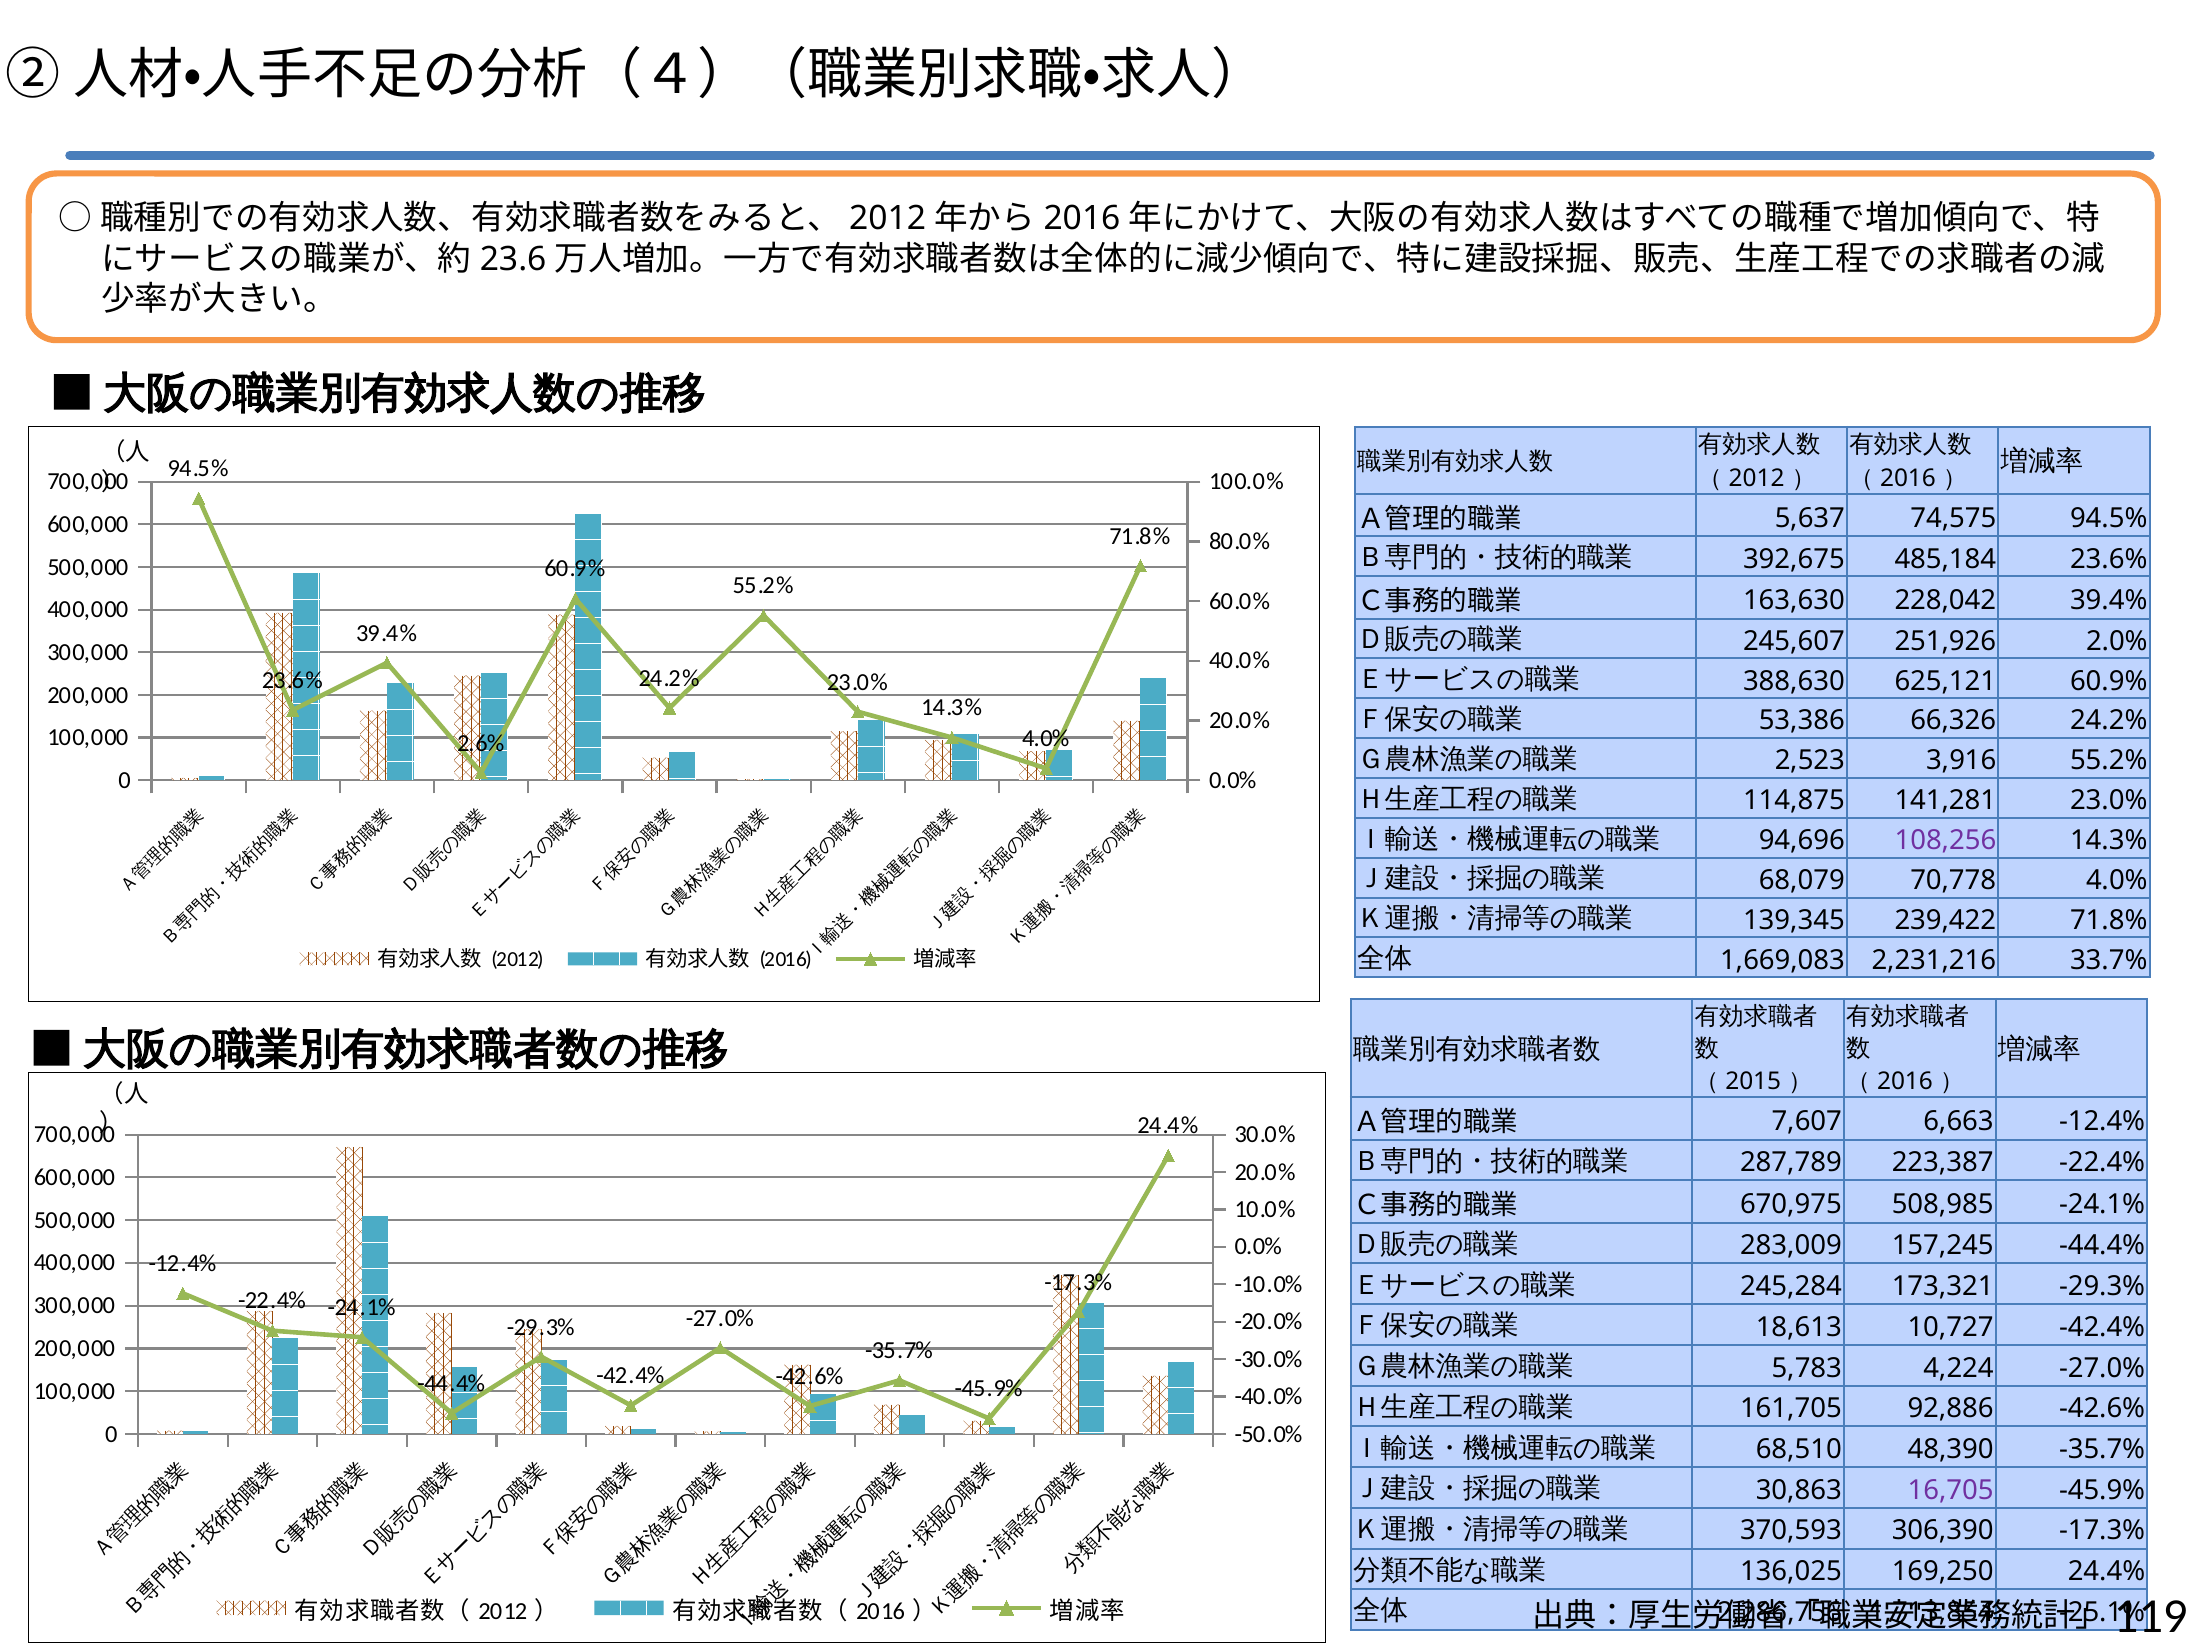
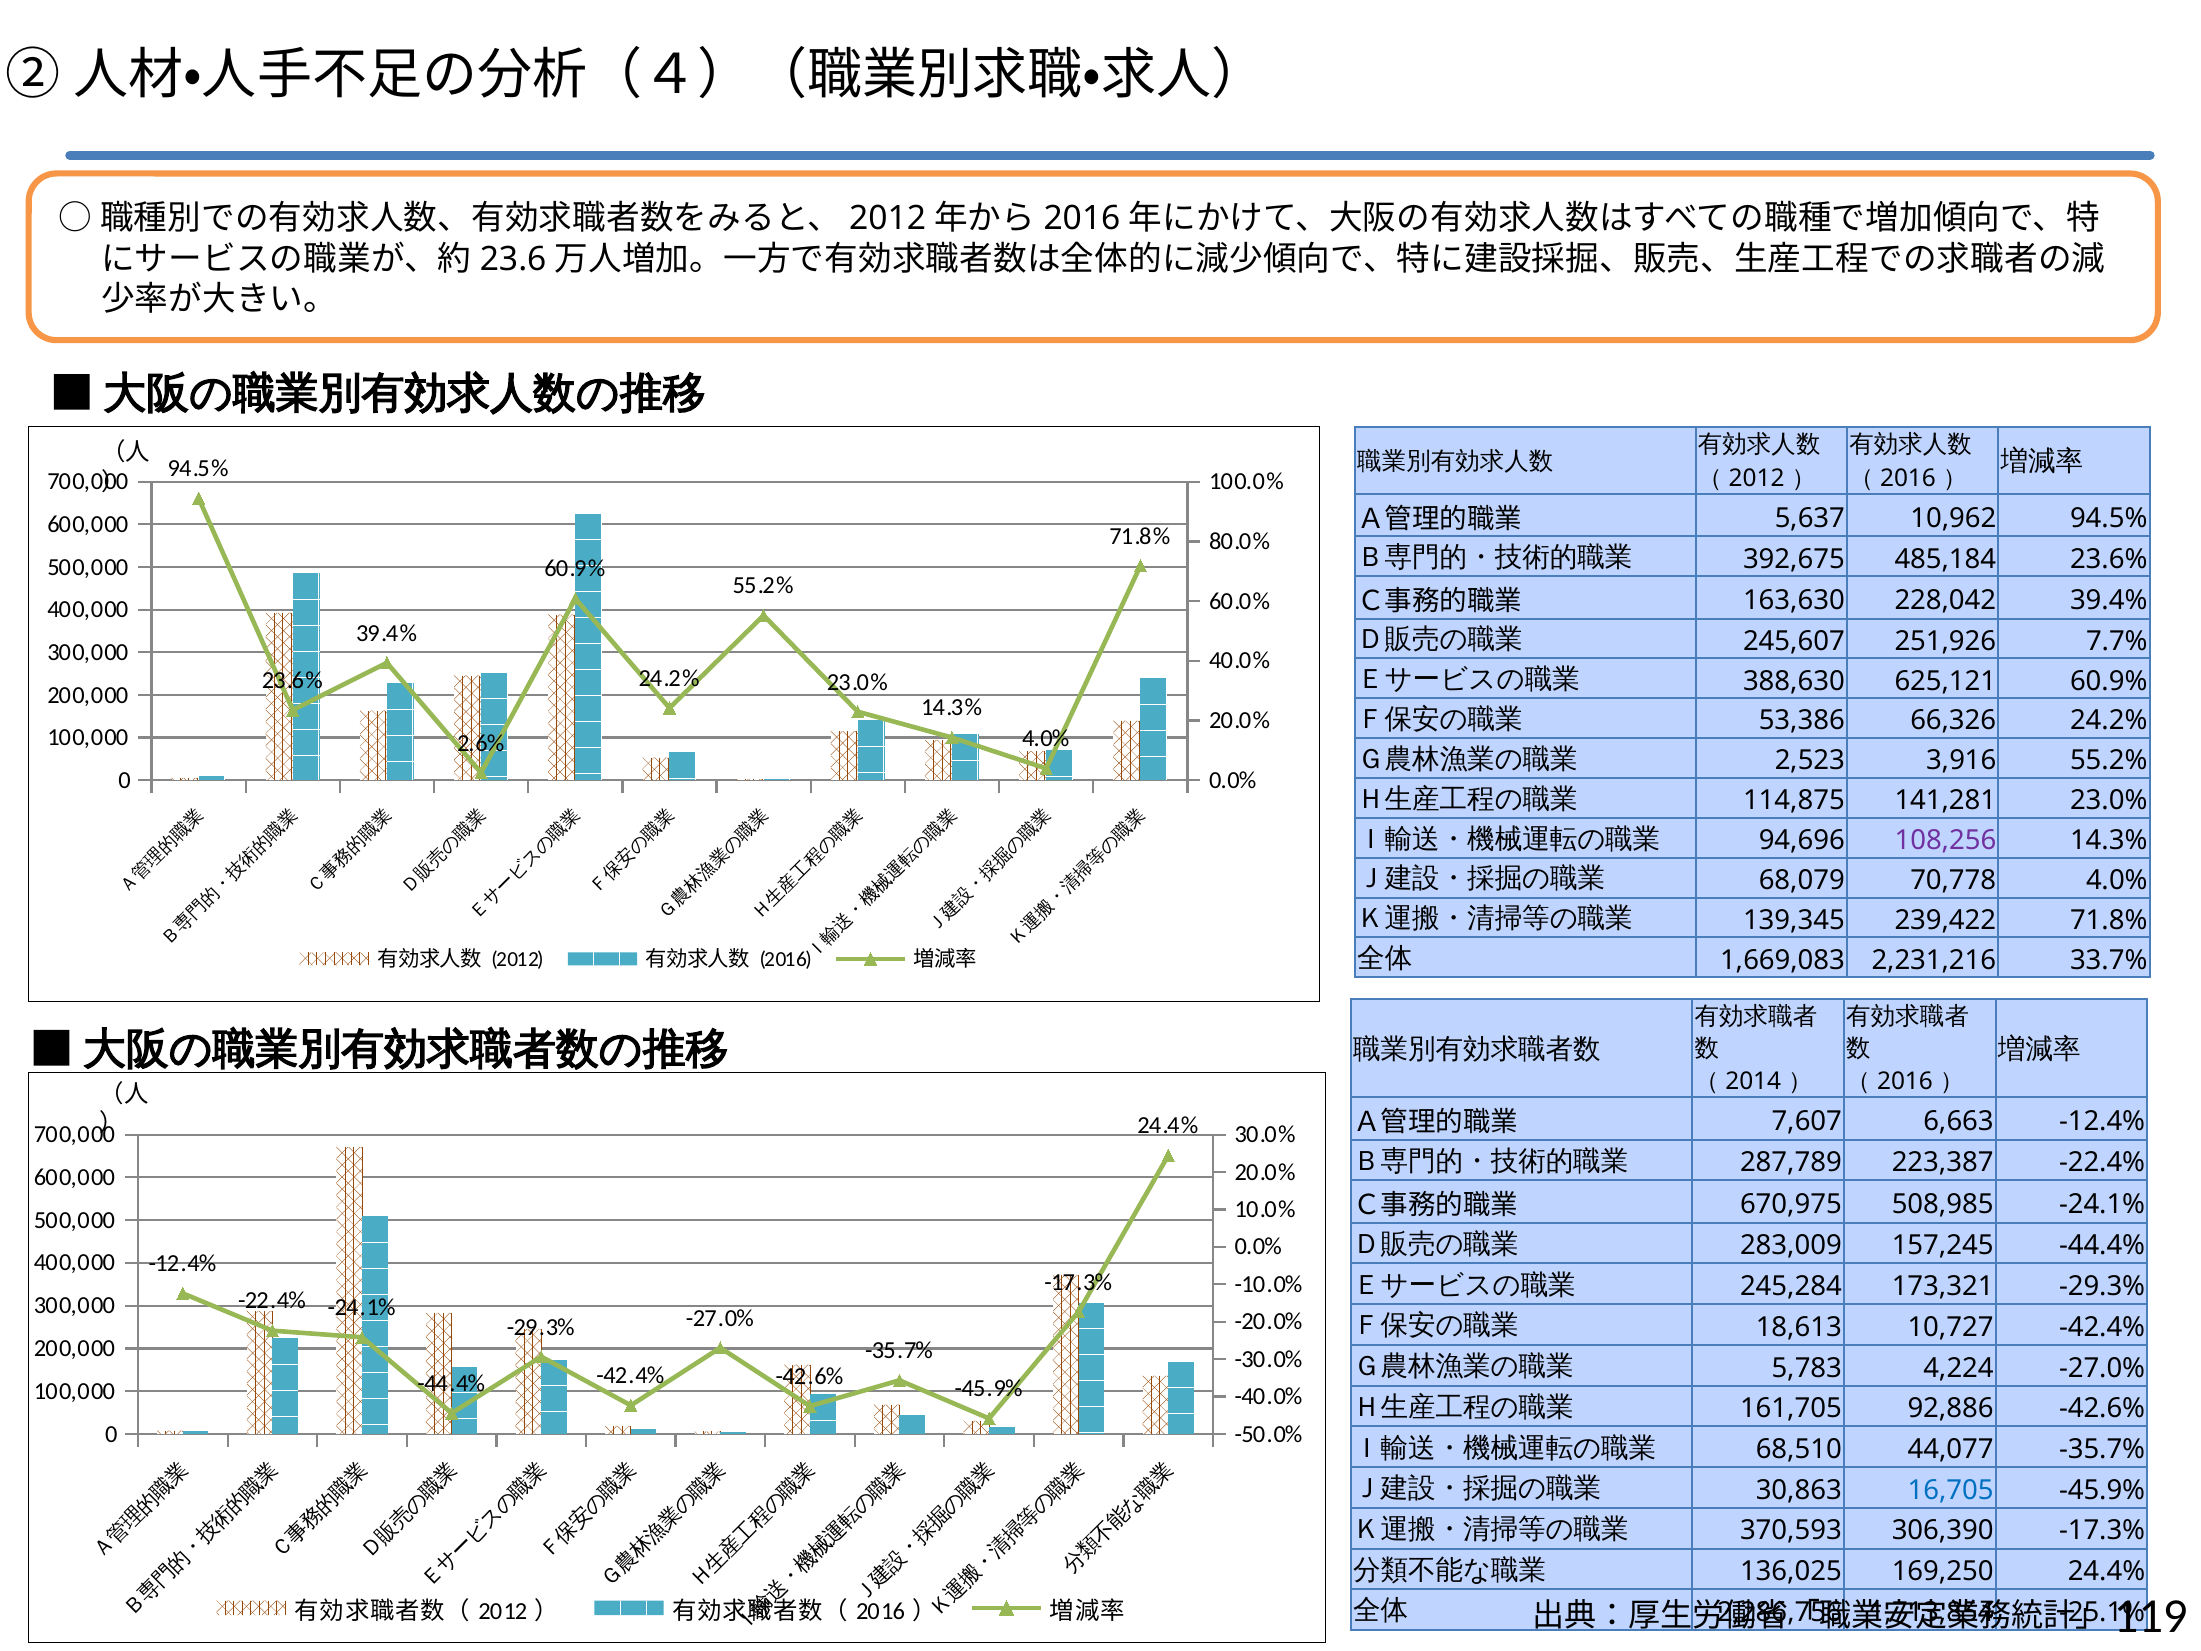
74,575: 74,575 -> 10,962 (1953, 518)
2.0%: 2.0% -> 7.7% (2117, 641)
2015: 2015 -> 2014 (1753, 1082)
48,390: 48,390 -> 44,077 (1951, 1449)
16,705 colour: purple -> blue (1951, 1490)
